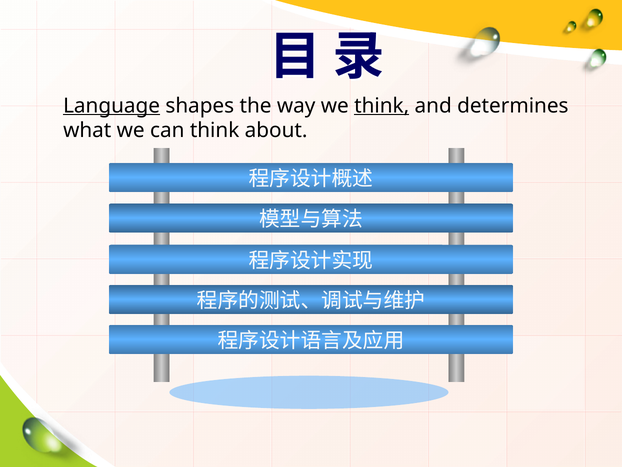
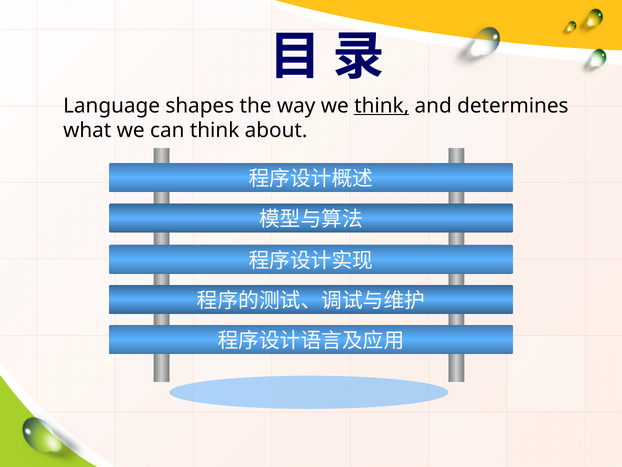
Language underline: present -> none (112, 106)
